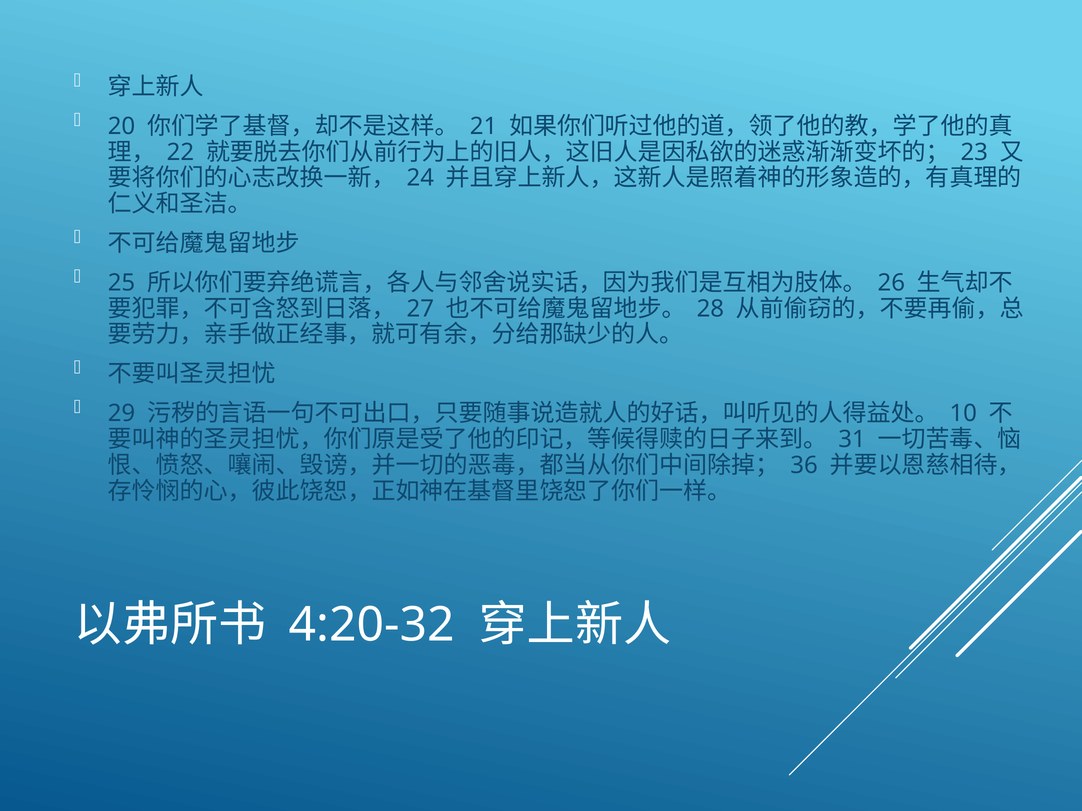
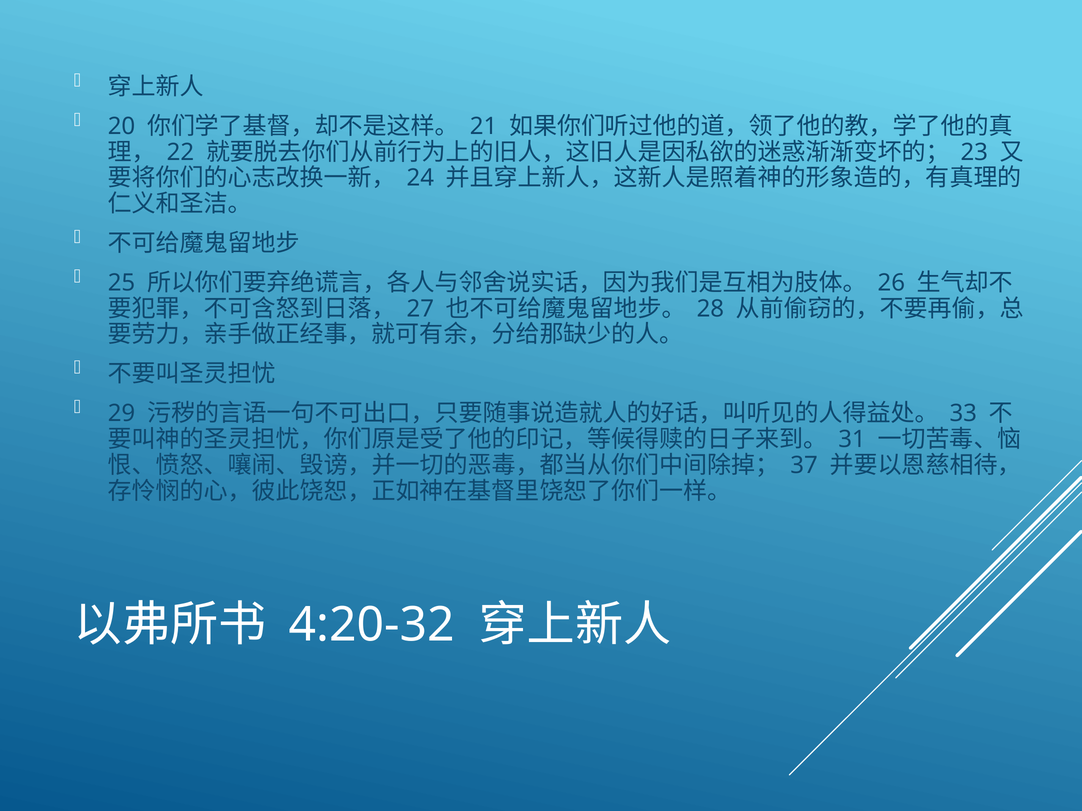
10: 10 -> 33 (963, 414)
36: 36 -> 37 (804, 465)
